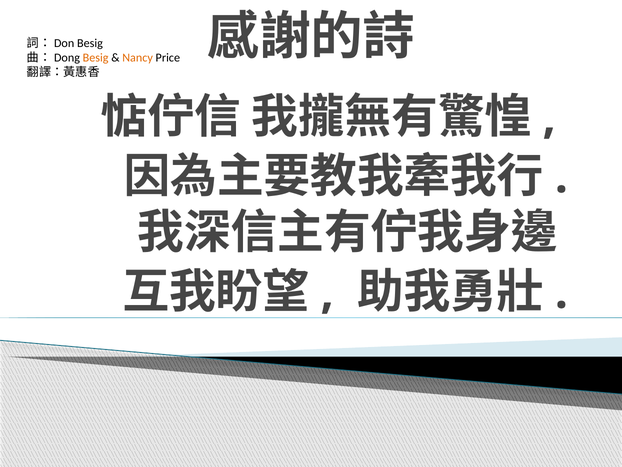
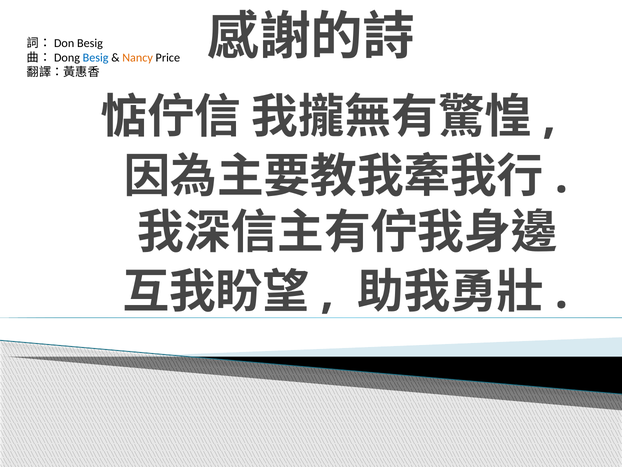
Besig colour: orange -> blue (96, 58)
